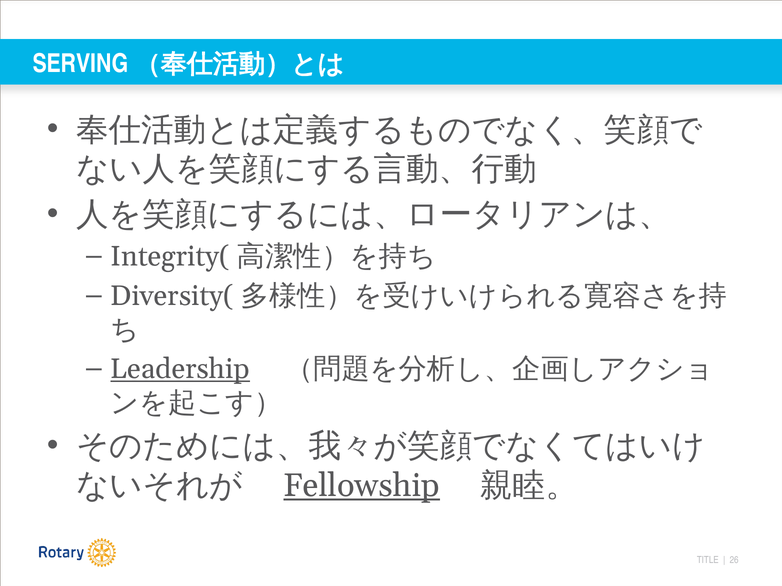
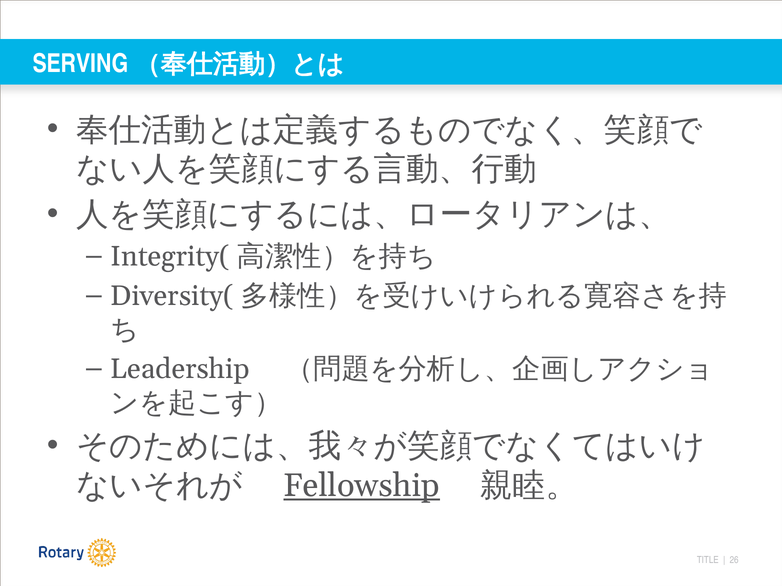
Leadership underline: present -> none (180, 369)
